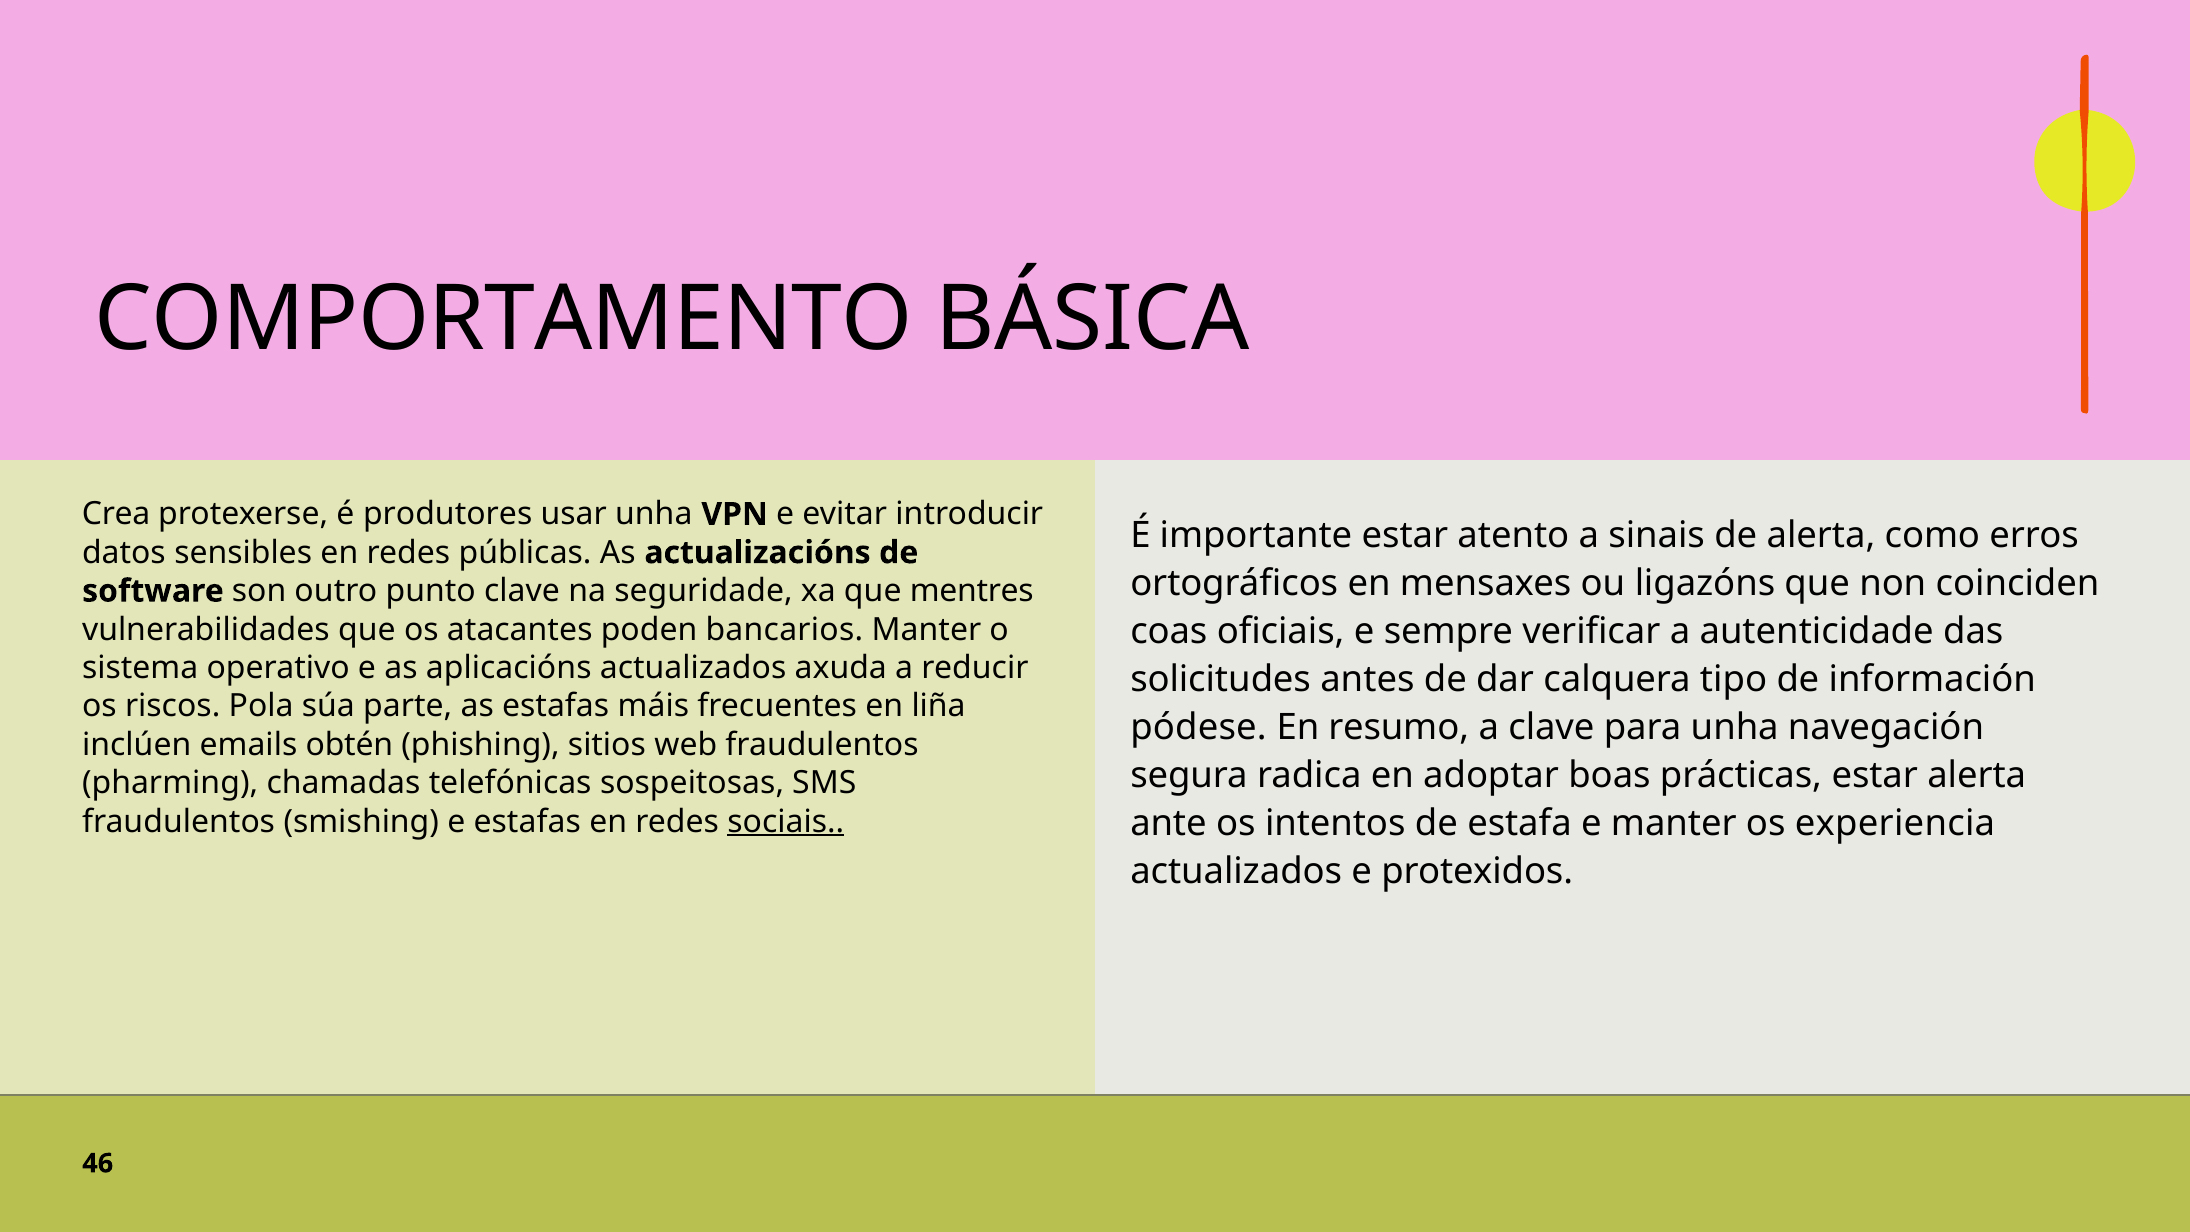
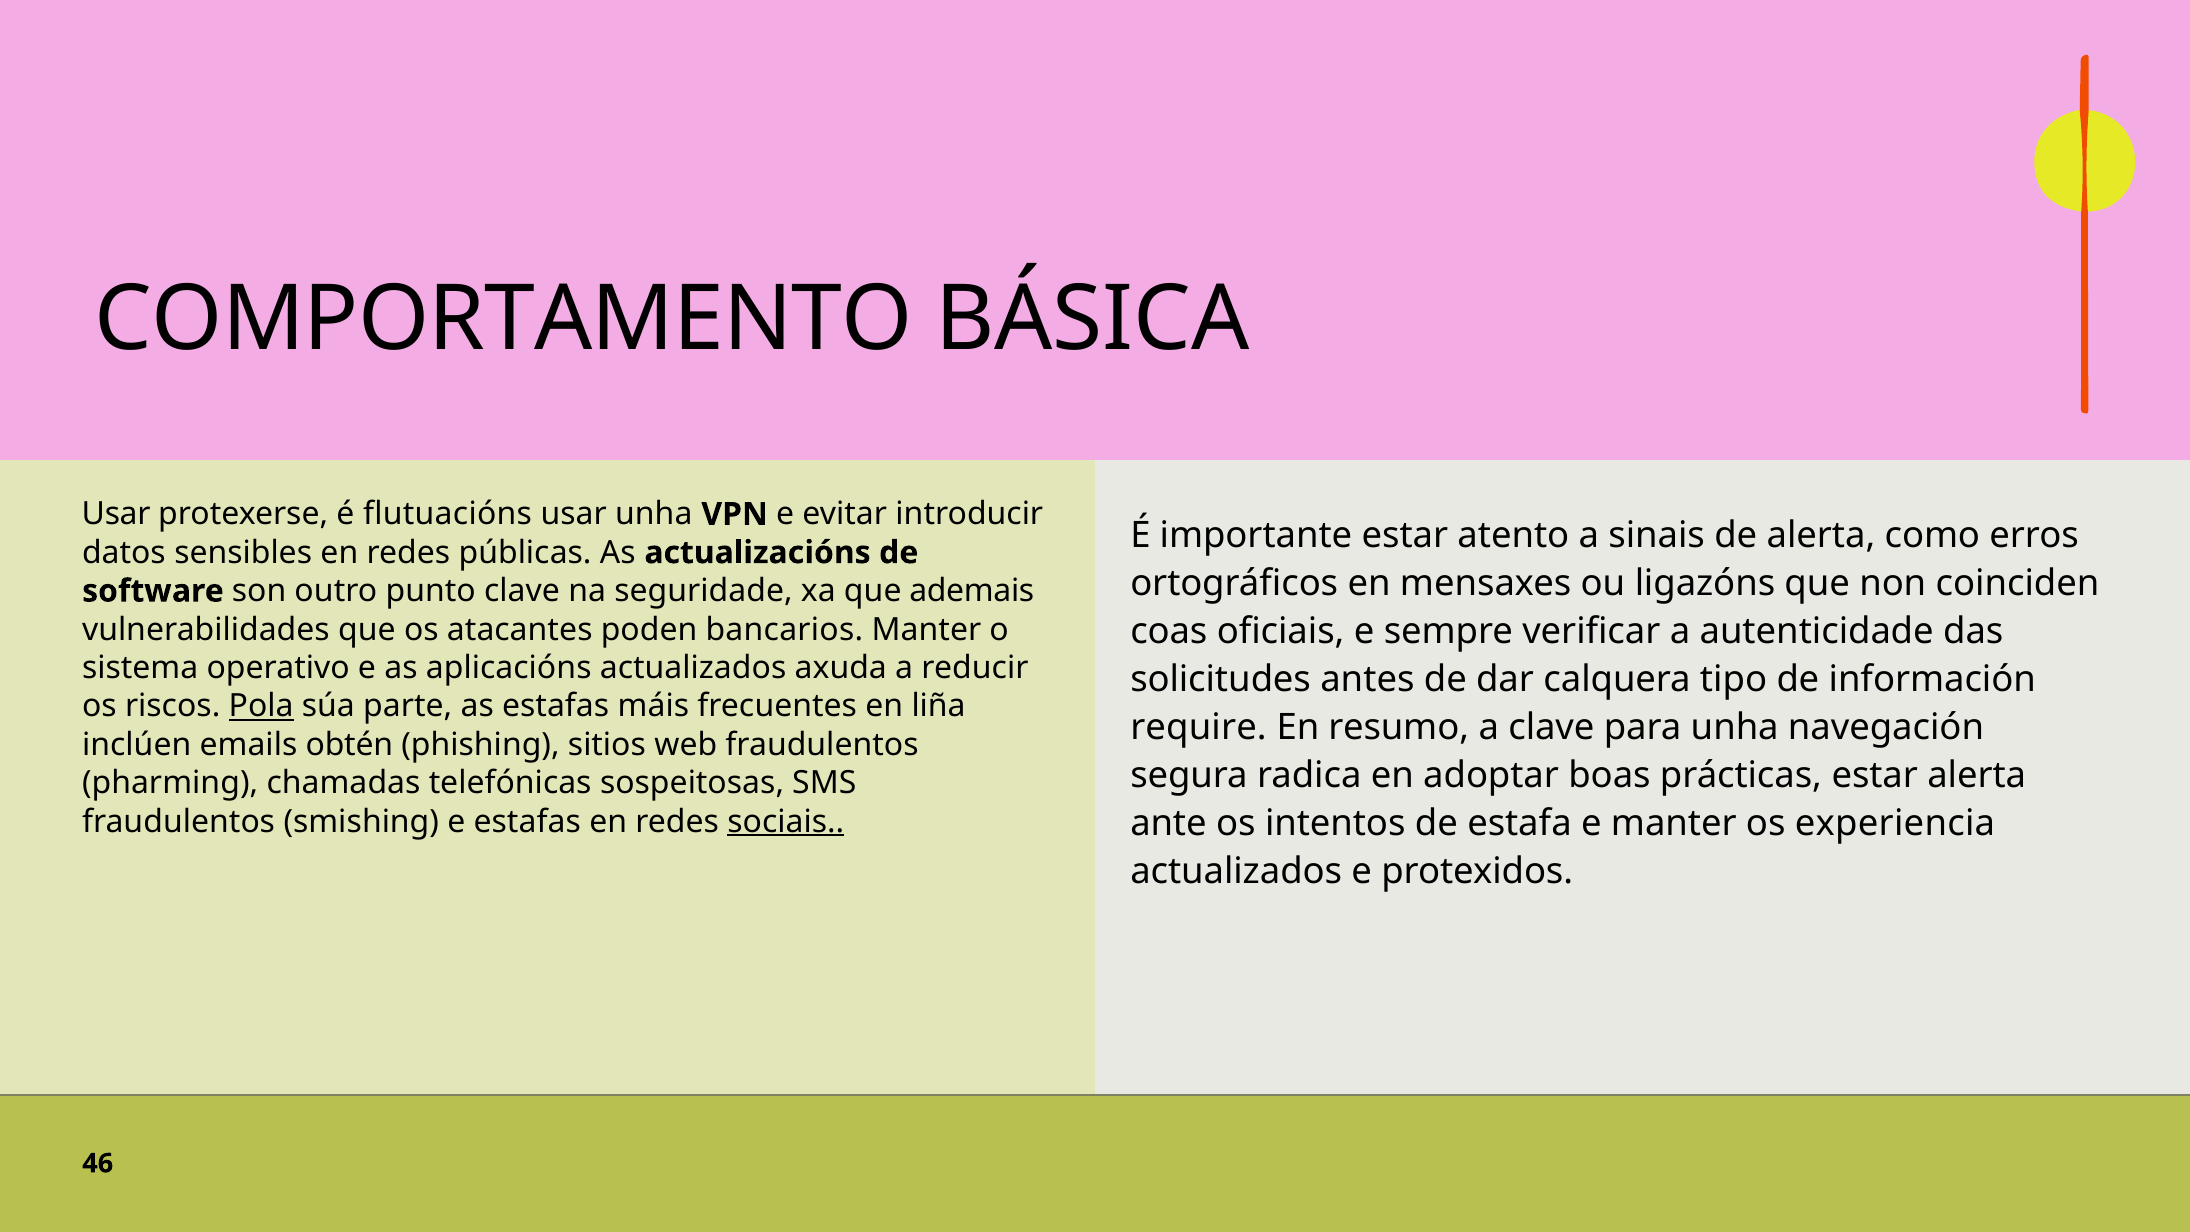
Crea: Crea -> Usar (116, 514)
produtores: produtores -> flutuacións (448, 514)
mentres: mentres -> ademais (972, 591)
Pola underline: none -> present (261, 706)
pódese: pódese -> require (1199, 727)
